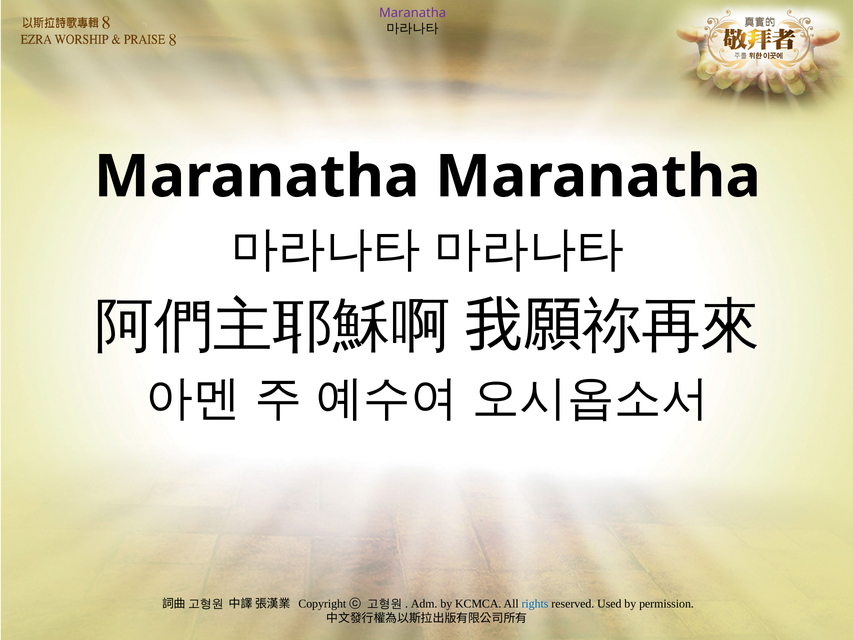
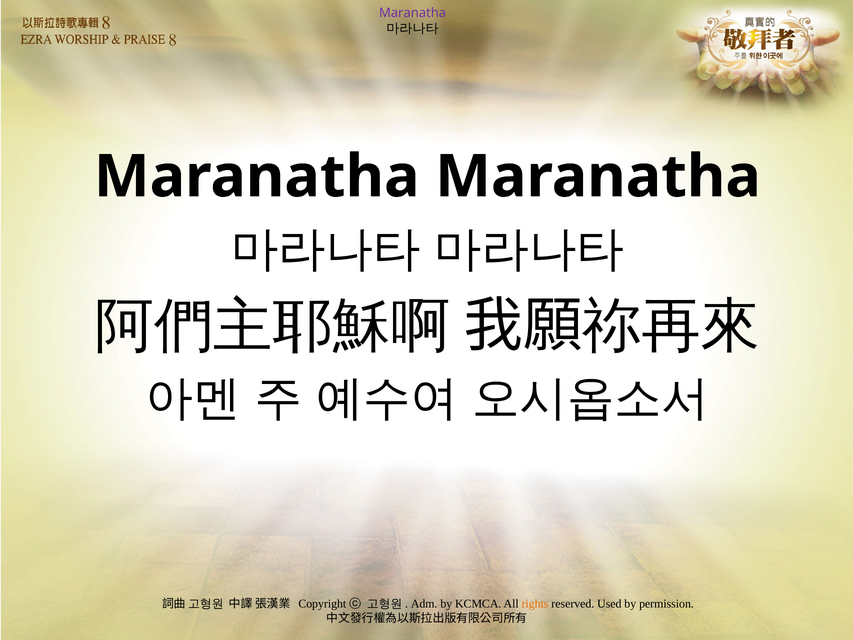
rights colour: blue -> orange (535, 604)
